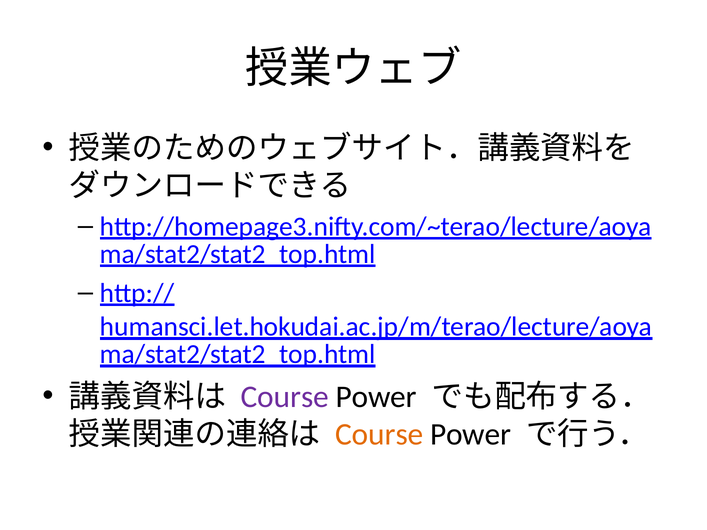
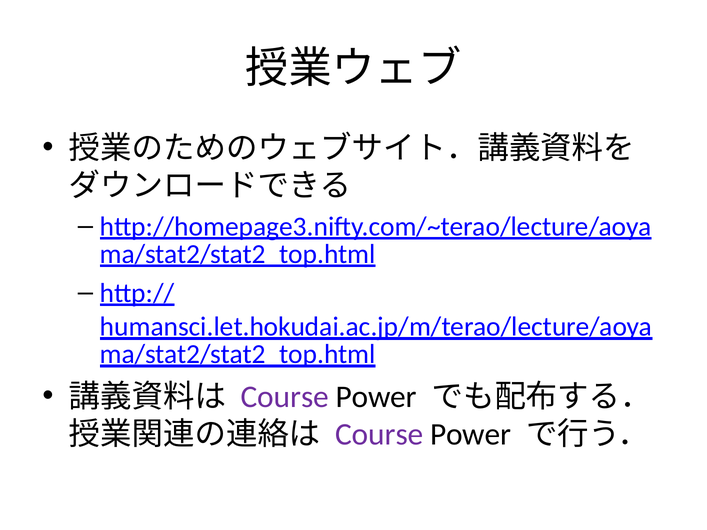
Course colour: orange -> purple (379, 435)
